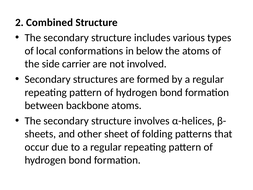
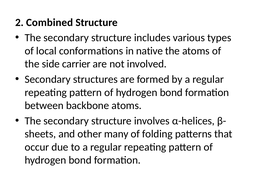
below: below -> native (150, 51)
sheet: sheet -> many (116, 134)
